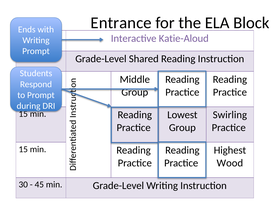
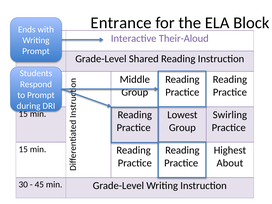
Katie-Aloud: Katie-Aloud -> Their-Aloud (184, 38)
Wood: Wood -> About (230, 163)
